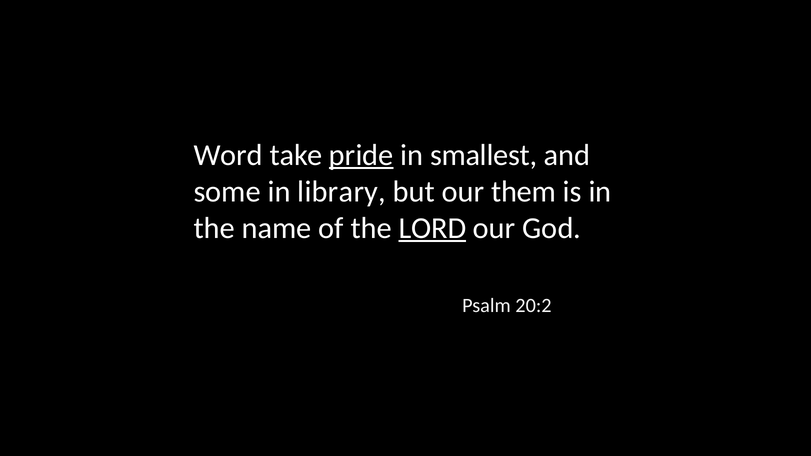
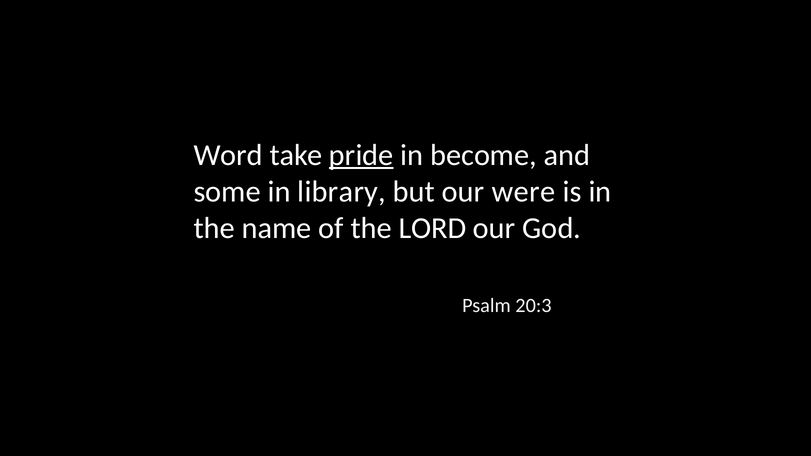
smallest: smallest -> become (484, 155)
them: them -> were (523, 192)
LORD underline: present -> none (432, 228)
20:2: 20:2 -> 20:3 (533, 305)
